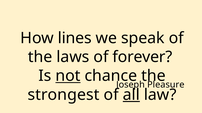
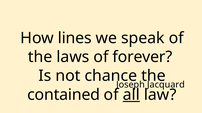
not underline: present -> none (68, 76)
Pleasure: Pleasure -> Jacquard (166, 85)
strongest: strongest -> contained (64, 95)
